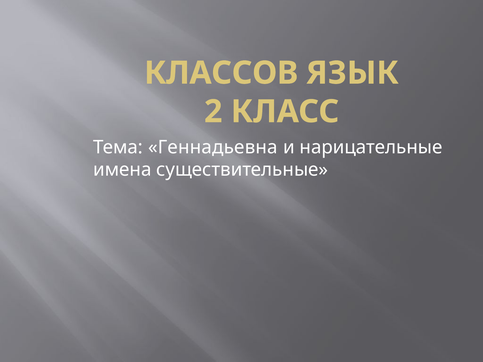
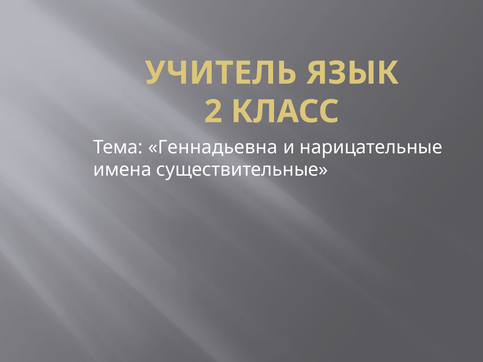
КЛАССОВ: КЛАССОВ -> УЧИТЕЛЬ (221, 73)
